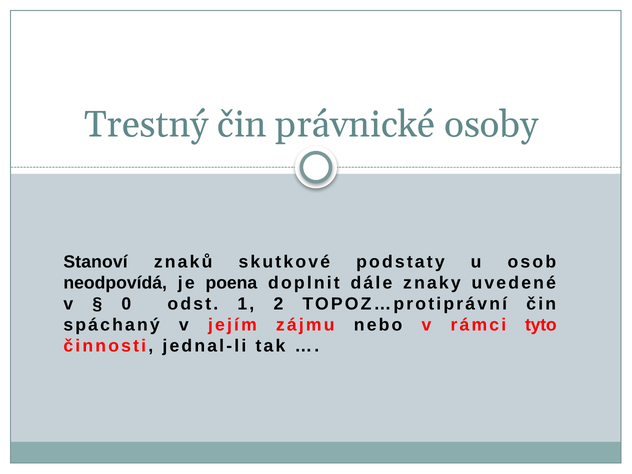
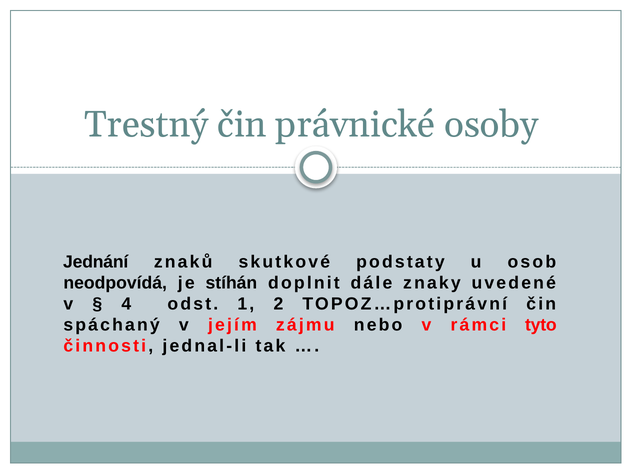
Stanoví: Stanoví -> Jednání (96, 262)
poena: poena -> stíhán (231, 283)
0: 0 -> 4 (126, 304)
